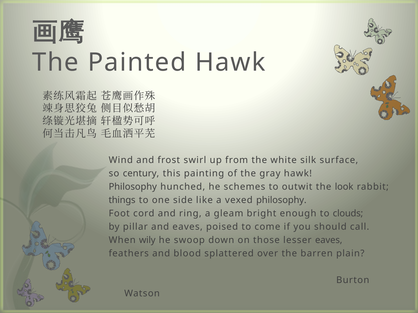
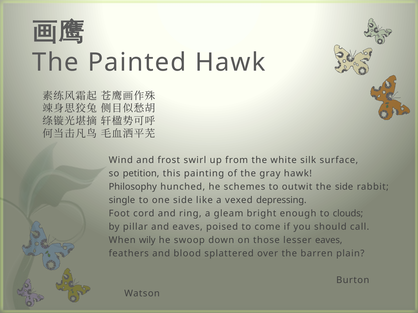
century: century -> petition (141, 174)
the look: look -> side (344, 187)
things: things -> single (122, 200)
vexed philosophy: philosophy -> depressing (281, 200)
